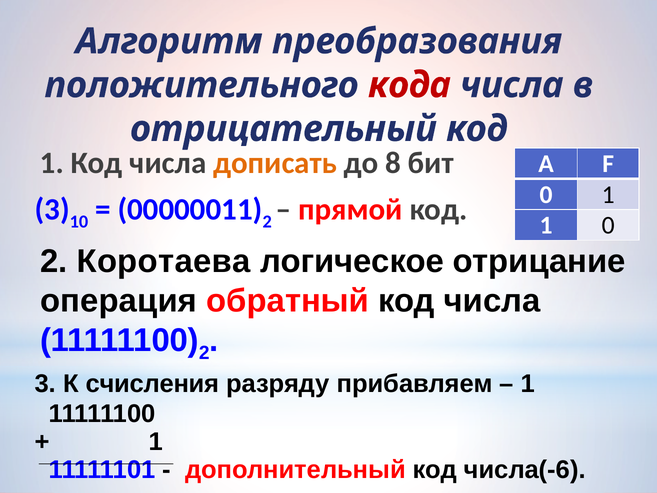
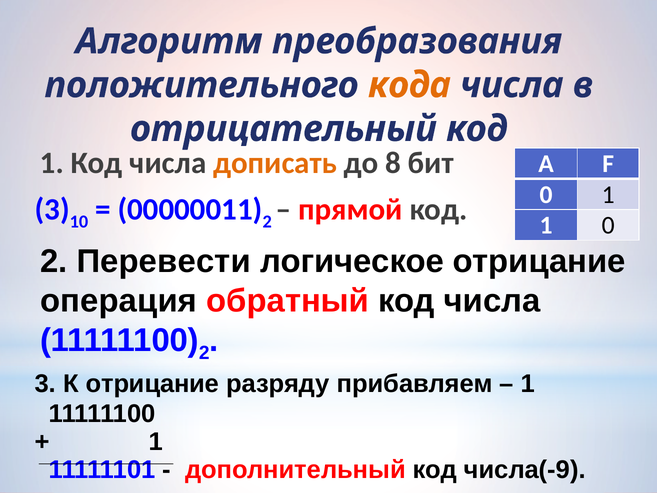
кода colour: red -> orange (409, 85)
Коротаева: Коротаева -> Перевести (164, 261)
К счисления: счисления -> отрицание (152, 383)
числа(-6: числа(-6 -> числа(-9 (525, 470)
